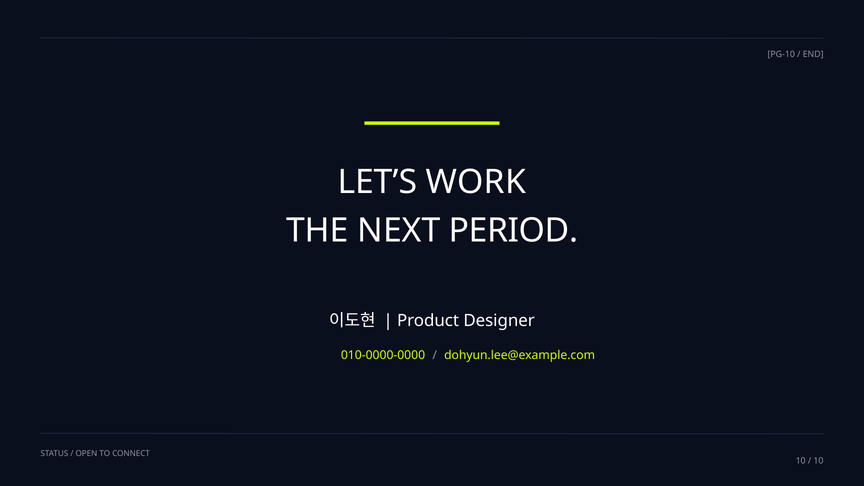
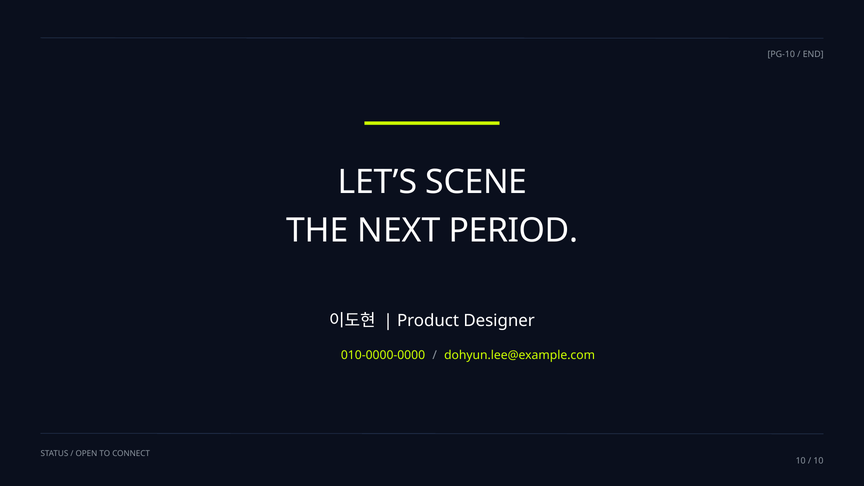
WORK: WORK -> SCENE (476, 182)
